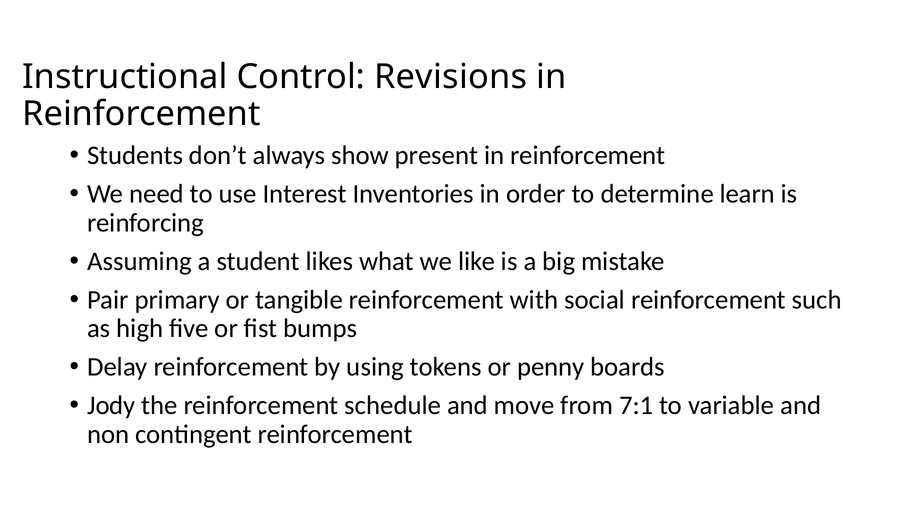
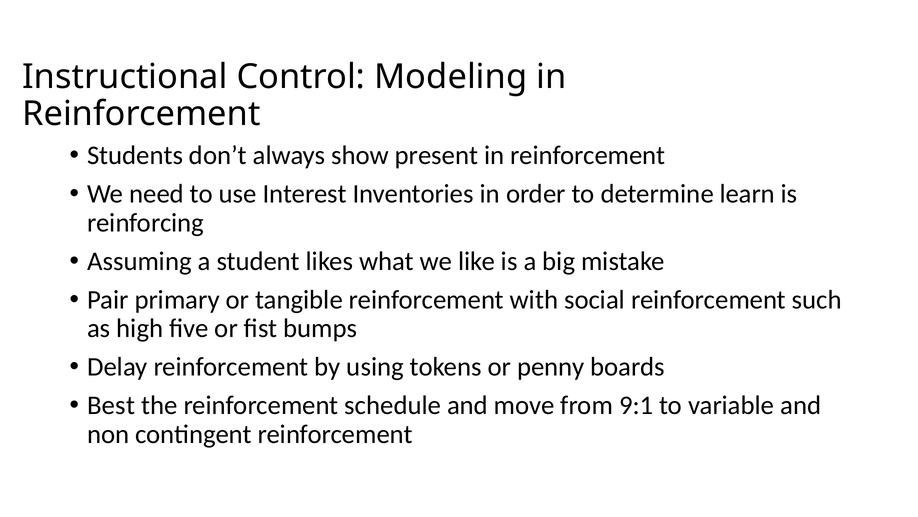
Revisions: Revisions -> Modeling (451, 77)
Jody: Jody -> Best (111, 405)
7:1: 7:1 -> 9:1 (636, 405)
